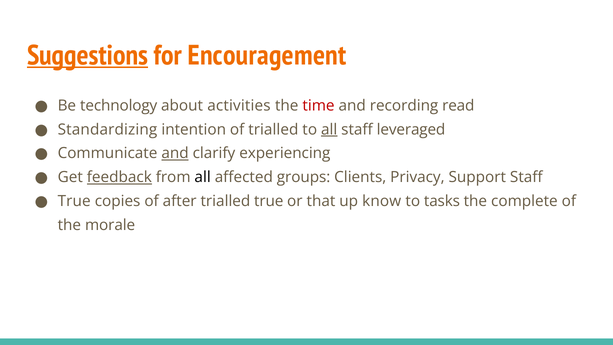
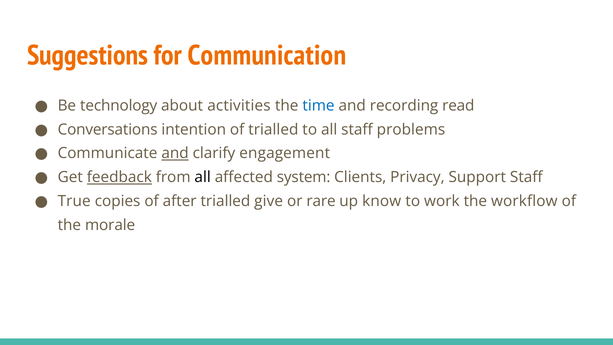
Suggestions underline: present -> none (87, 55)
Encouragement: Encouragement -> Communication (267, 55)
time colour: red -> blue (318, 105)
Standardizing: Standardizing -> Conversations (108, 129)
all underline: present -> none (329, 129)
leveraged: leveraged -> problems (411, 129)
experiencing: experiencing -> engagement (285, 153)
groups: groups -> system (304, 177)
trialled true: true -> give (269, 201)
that: that -> rare (321, 201)
tasks: tasks -> work (442, 201)
complete: complete -> workflow (524, 201)
